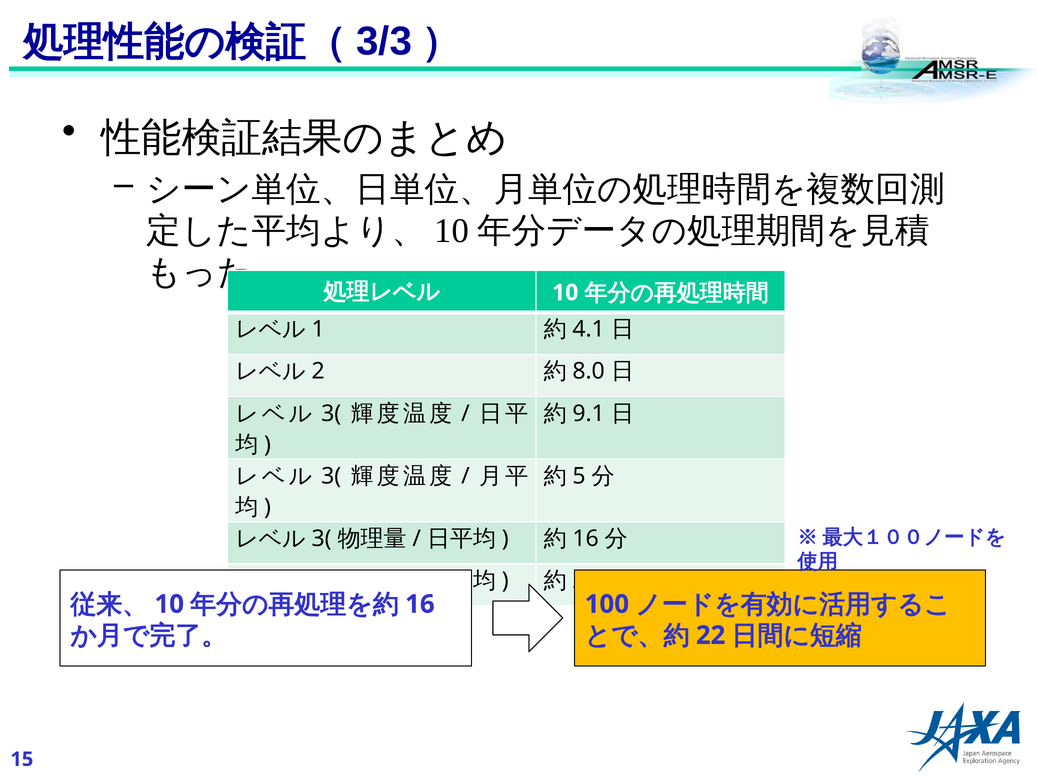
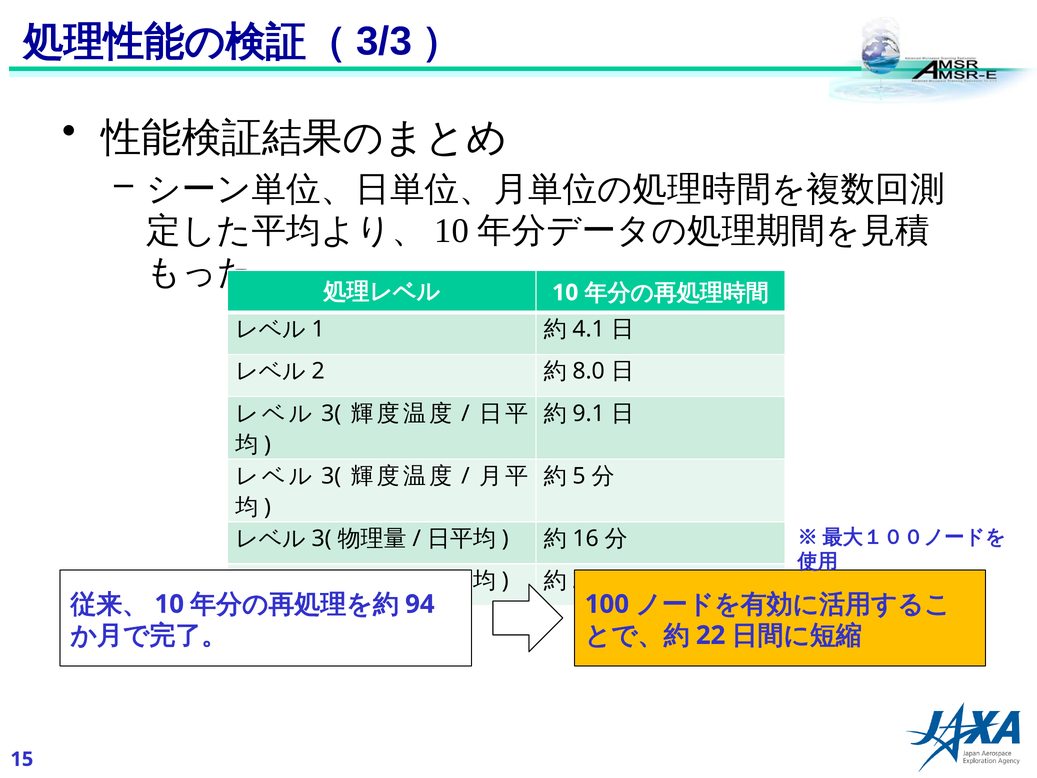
16: 16 -> 94 (420, 604)
